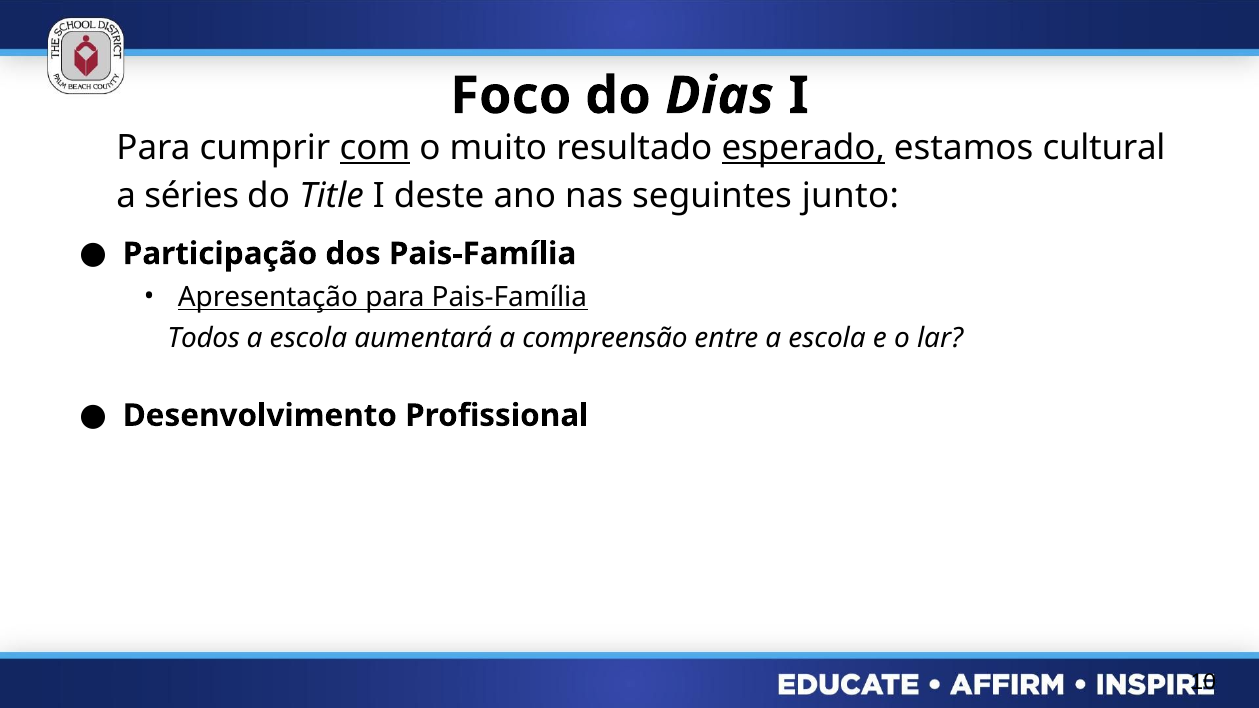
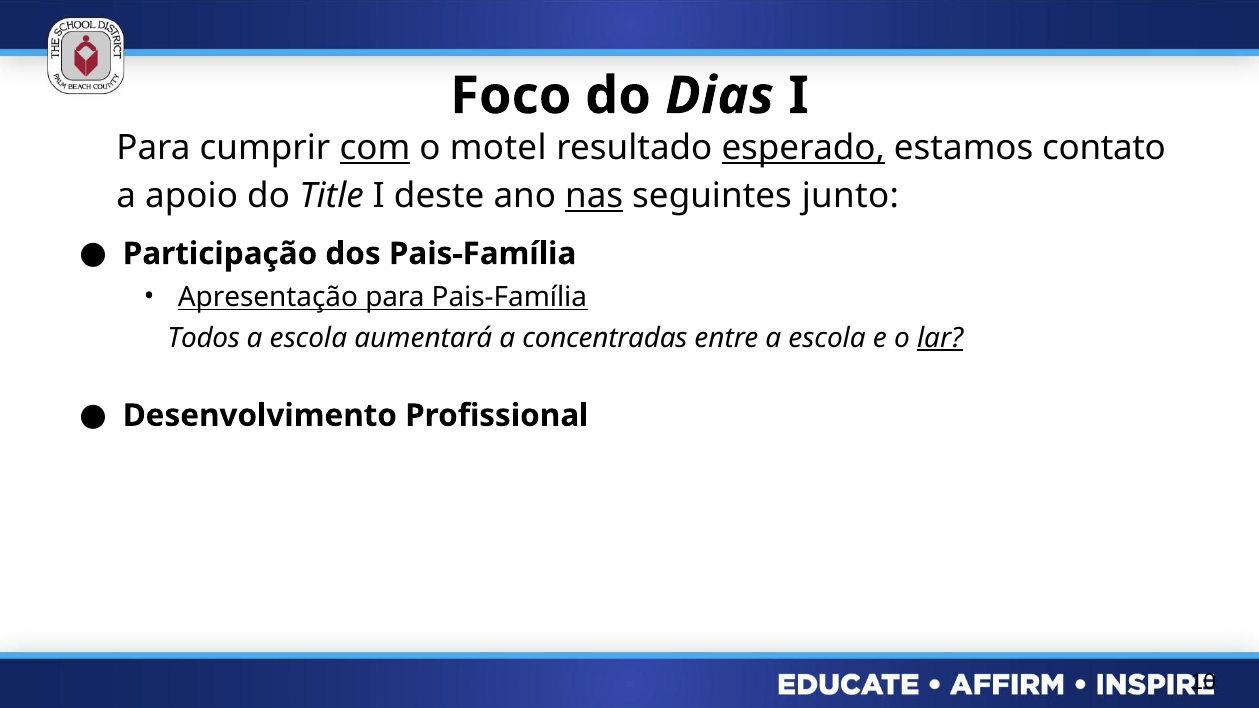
muito: muito -> motel (498, 148)
cultural: cultural -> contato (1104, 148)
séries: séries -> apoio (192, 196)
nas underline: none -> present (594, 196)
compreensão: compreensão -> concentradas (605, 338)
lar underline: none -> present (940, 338)
